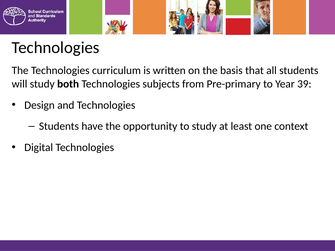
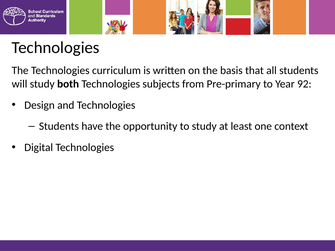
39: 39 -> 92 (304, 84)
